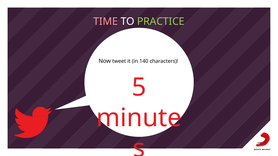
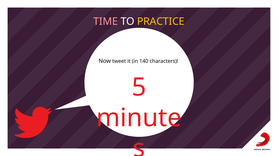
PRACTICE colour: light green -> yellow (161, 22)
